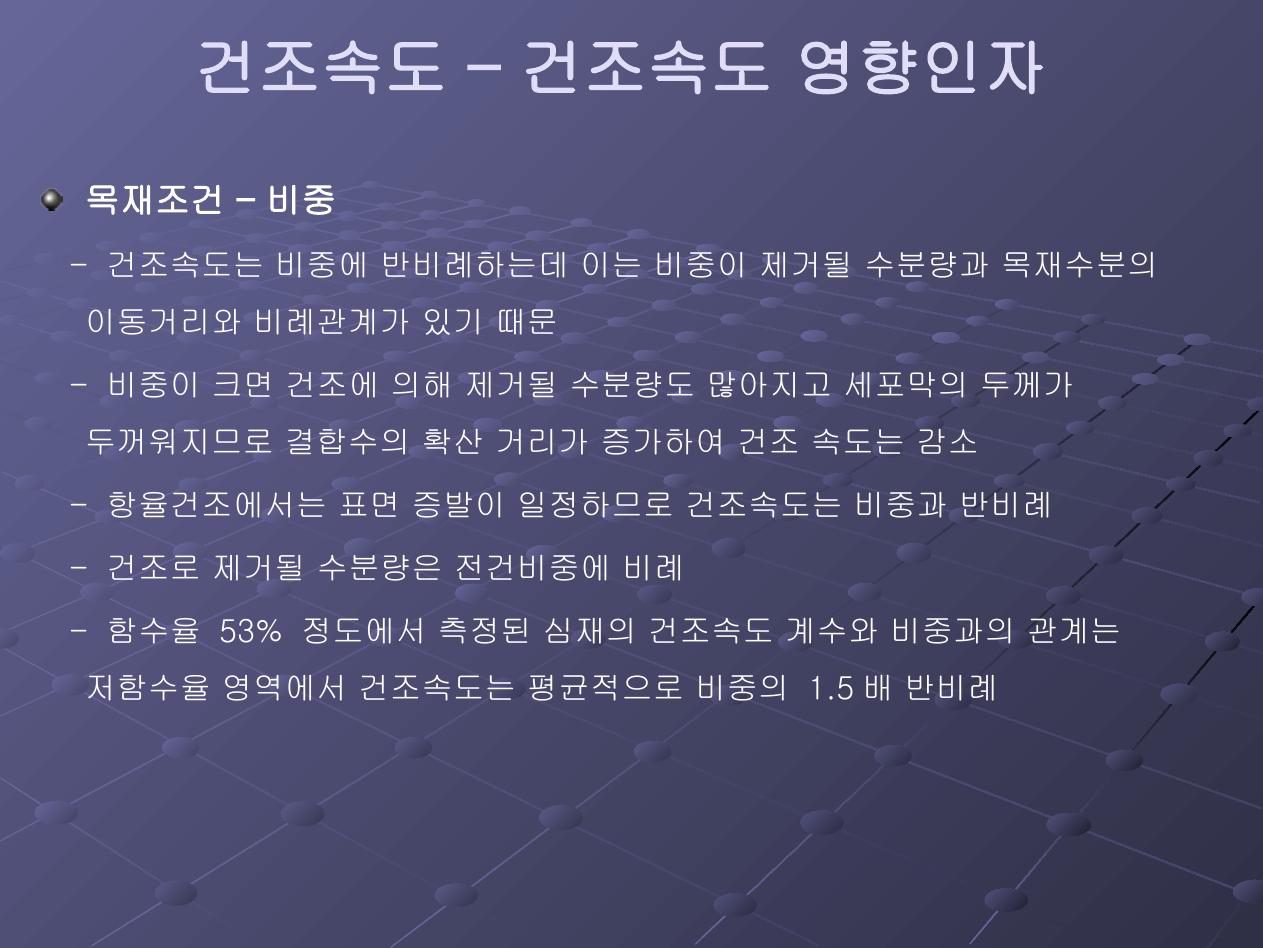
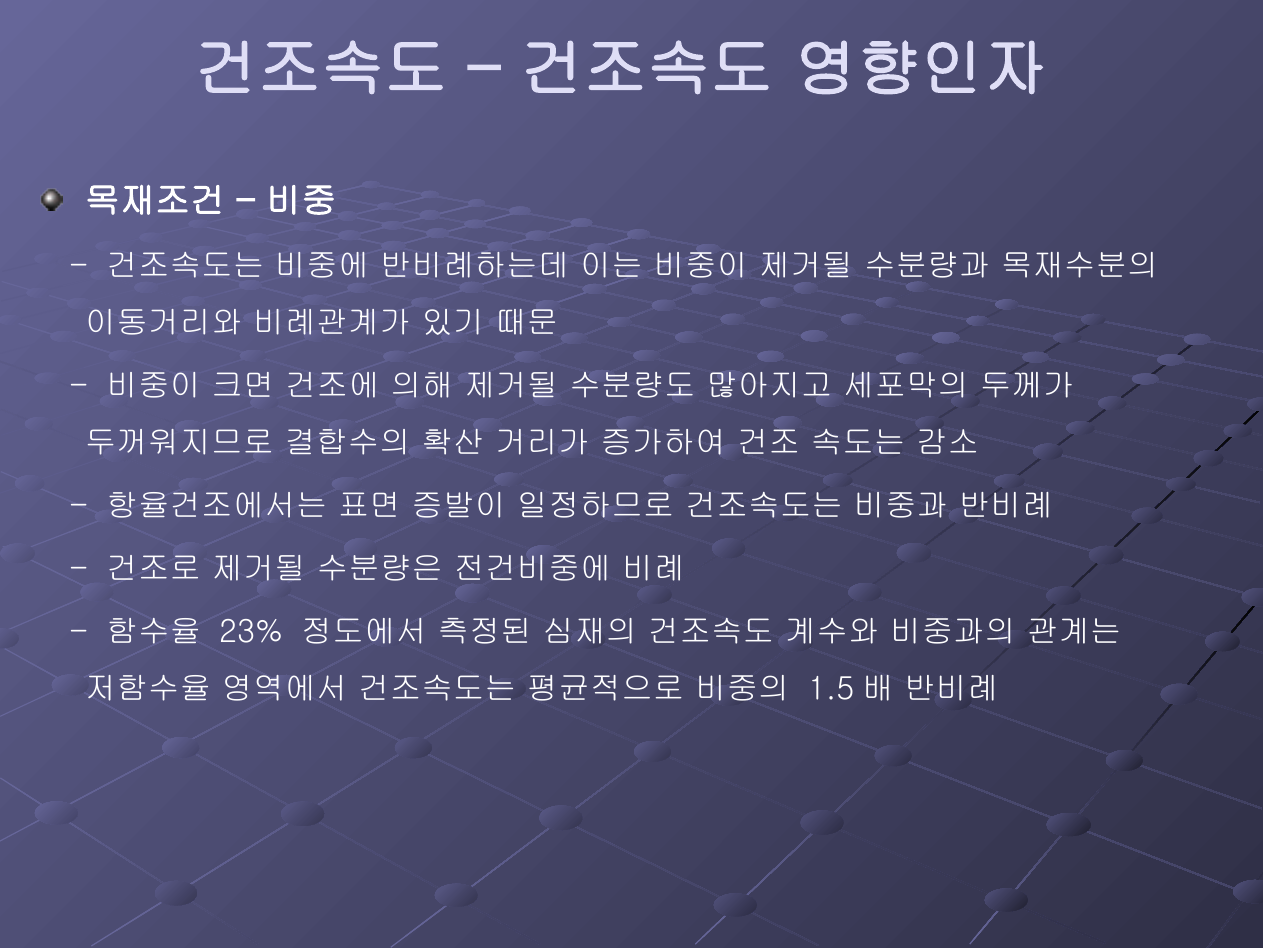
53%: 53% -> 23% (251, 632)
